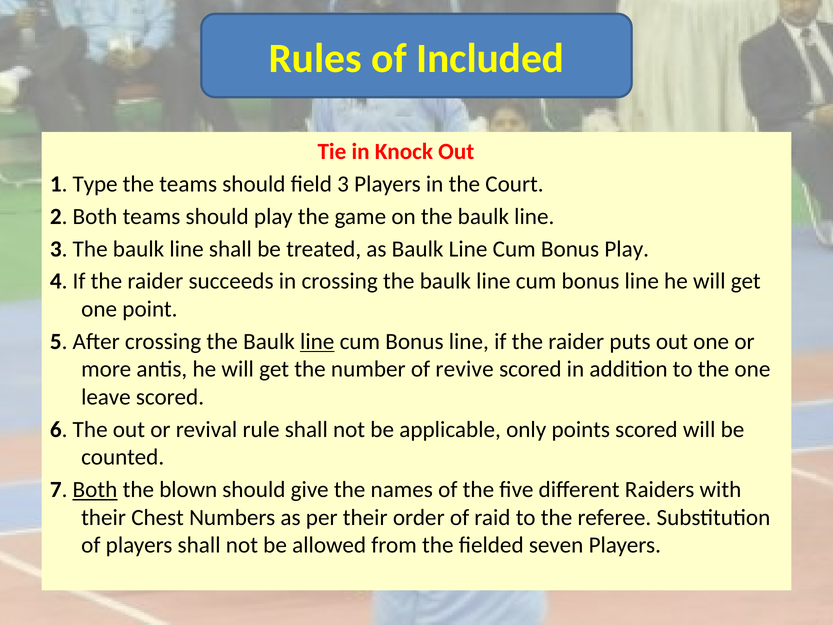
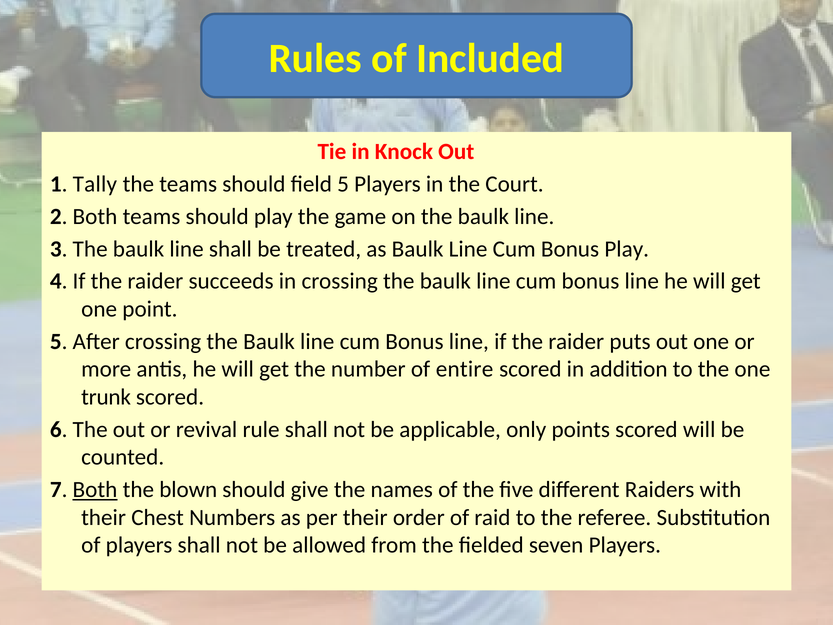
Type: Type -> Tally (95, 184)
field 3: 3 -> 5 (343, 184)
line underline: present -> none (317, 341)
revive: revive -> entire (465, 369)
leave: leave -> trunk (106, 397)
